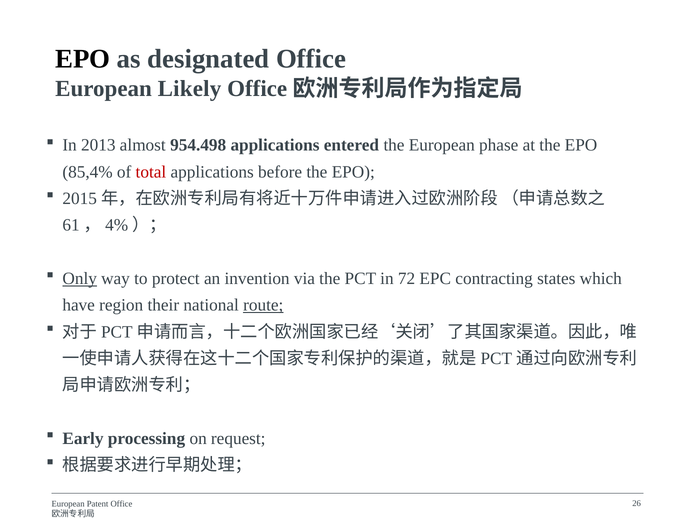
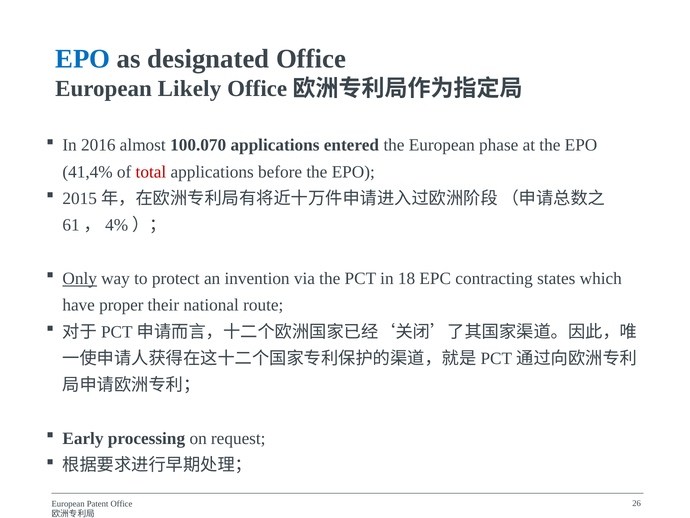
EPO colour: black -> blue (83, 59)
2013: 2013 -> 2016 (98, 145)
954.498: 954.498 -> 100.070 (198, 145)
85,4%: 85,4% -> 41,4% (88, 172)
72: 72 -> 18 (407, 278)
region: region -> proper (121, 305)
route underline: present -> none (263, 305)
